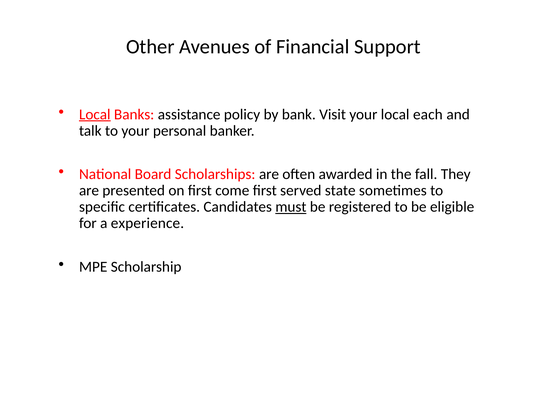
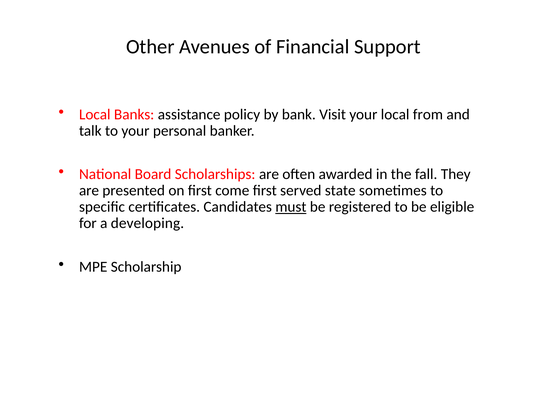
Local underline: present -> none (95, 114)
each: each -> from (428, 114)
experience: experience -> developing (147, 223)
